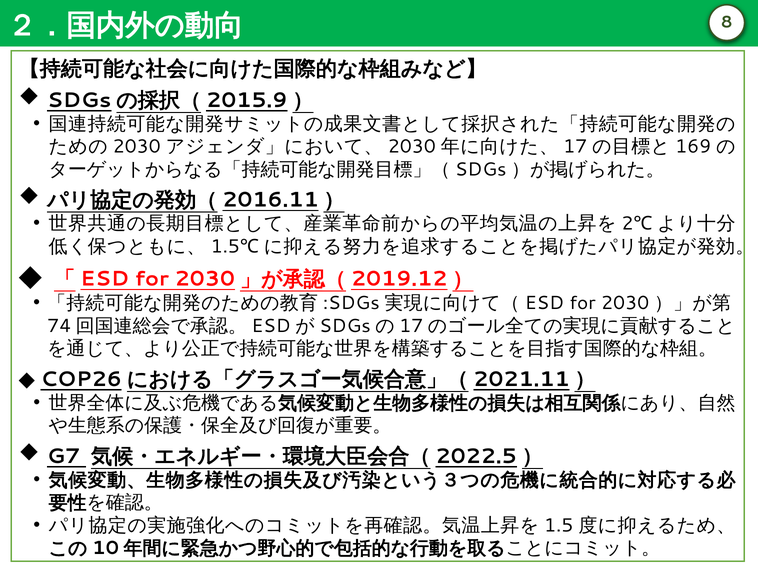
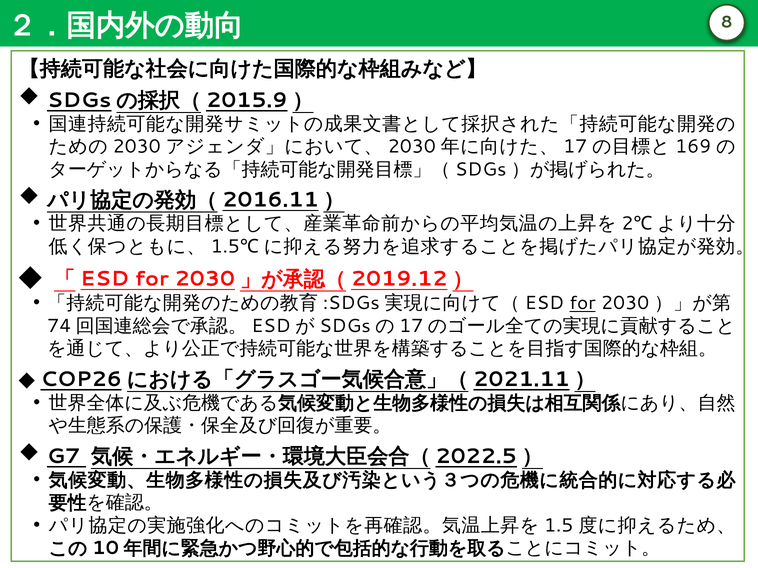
for underline: none -> present (583, 304)
